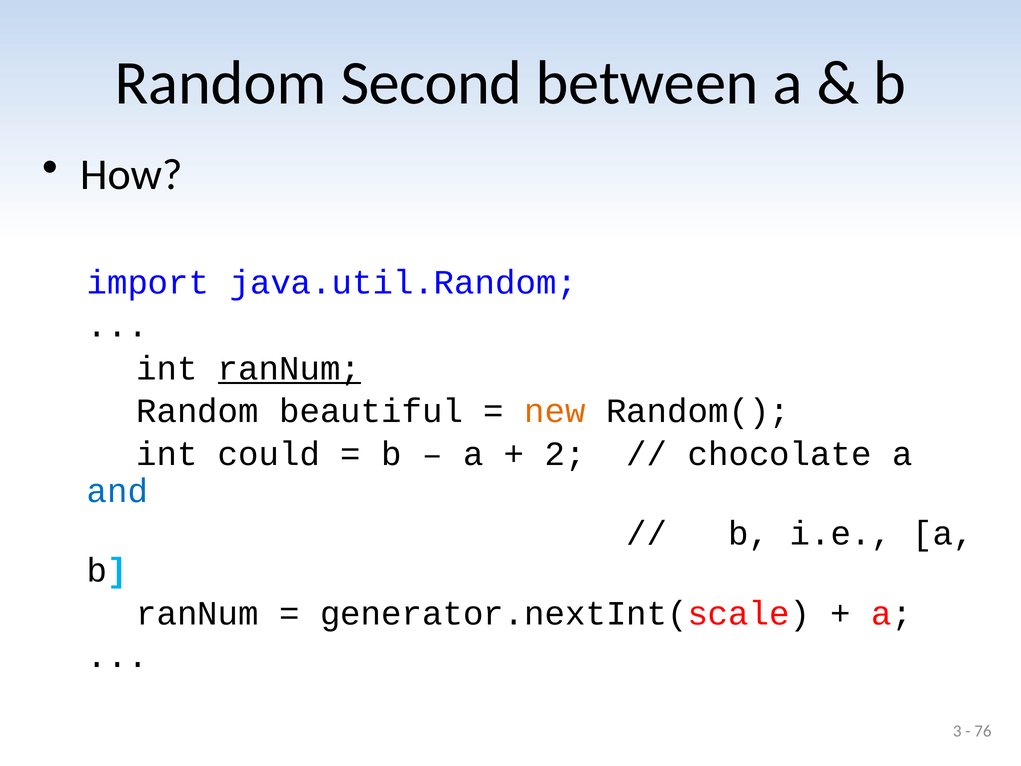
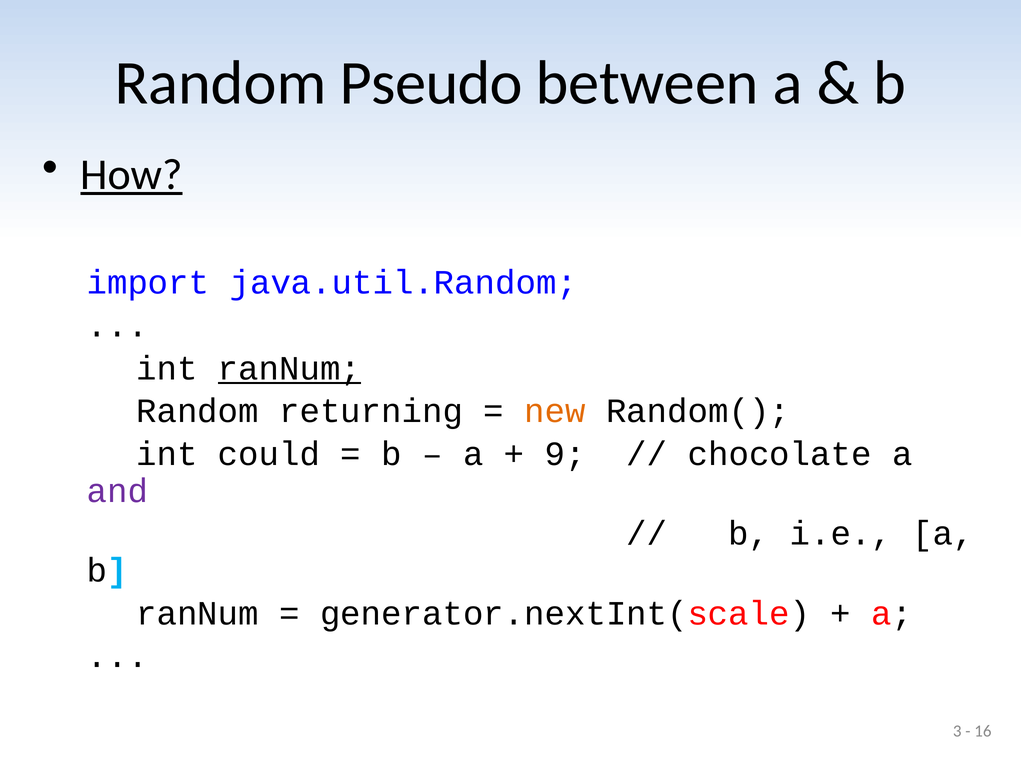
Second: Second -> Pseudo (431, 83)
How underline: none -> present (131, 175)
beautiful: beautiful -> returning (371, 411)
2: 2 -> 9 (565, 454)
and colour: blue -> purple (117, 491)
76: 76 -> 16 (983, 731)
